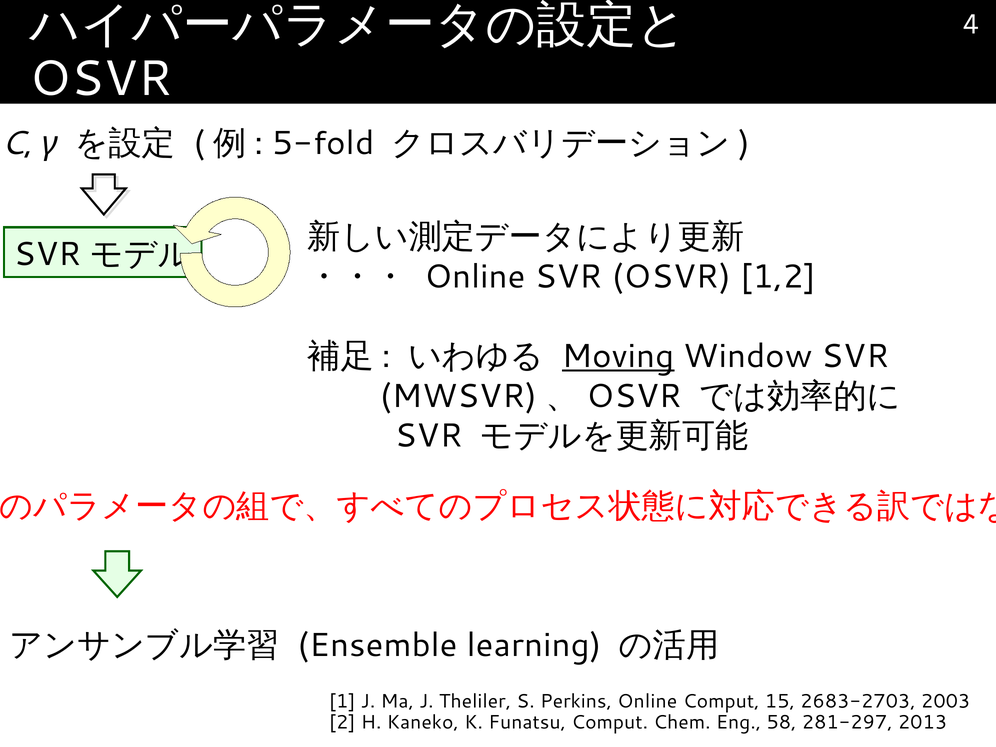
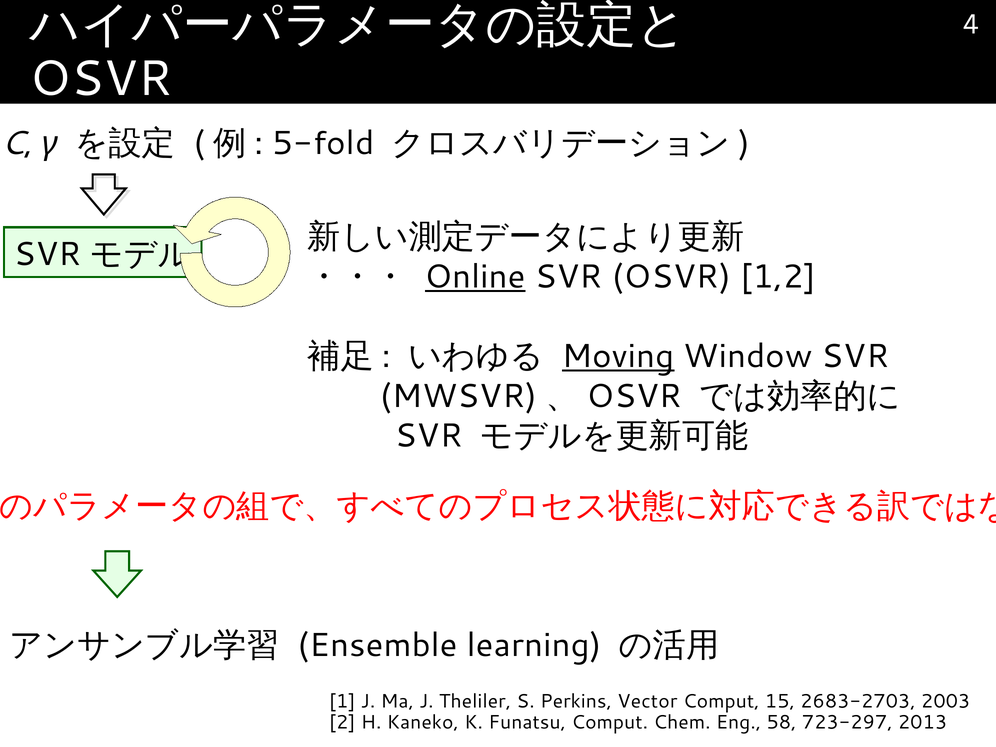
Online underline: none -> present (475, 277)
Perkins Online: Online -> Vector (647, 701)
281-297: 281-297 -> 723-297 (847, 722)
